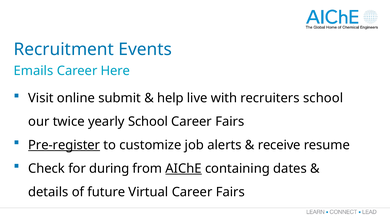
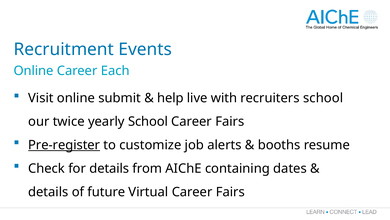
Emails: Emails -> Online (34, 71)
Here: Here -> Each (115, 71)
receive: receive -> booths (279, 145)
for during: during -> details (109, 168)
AIChE underline: present -> none (184, 168)
